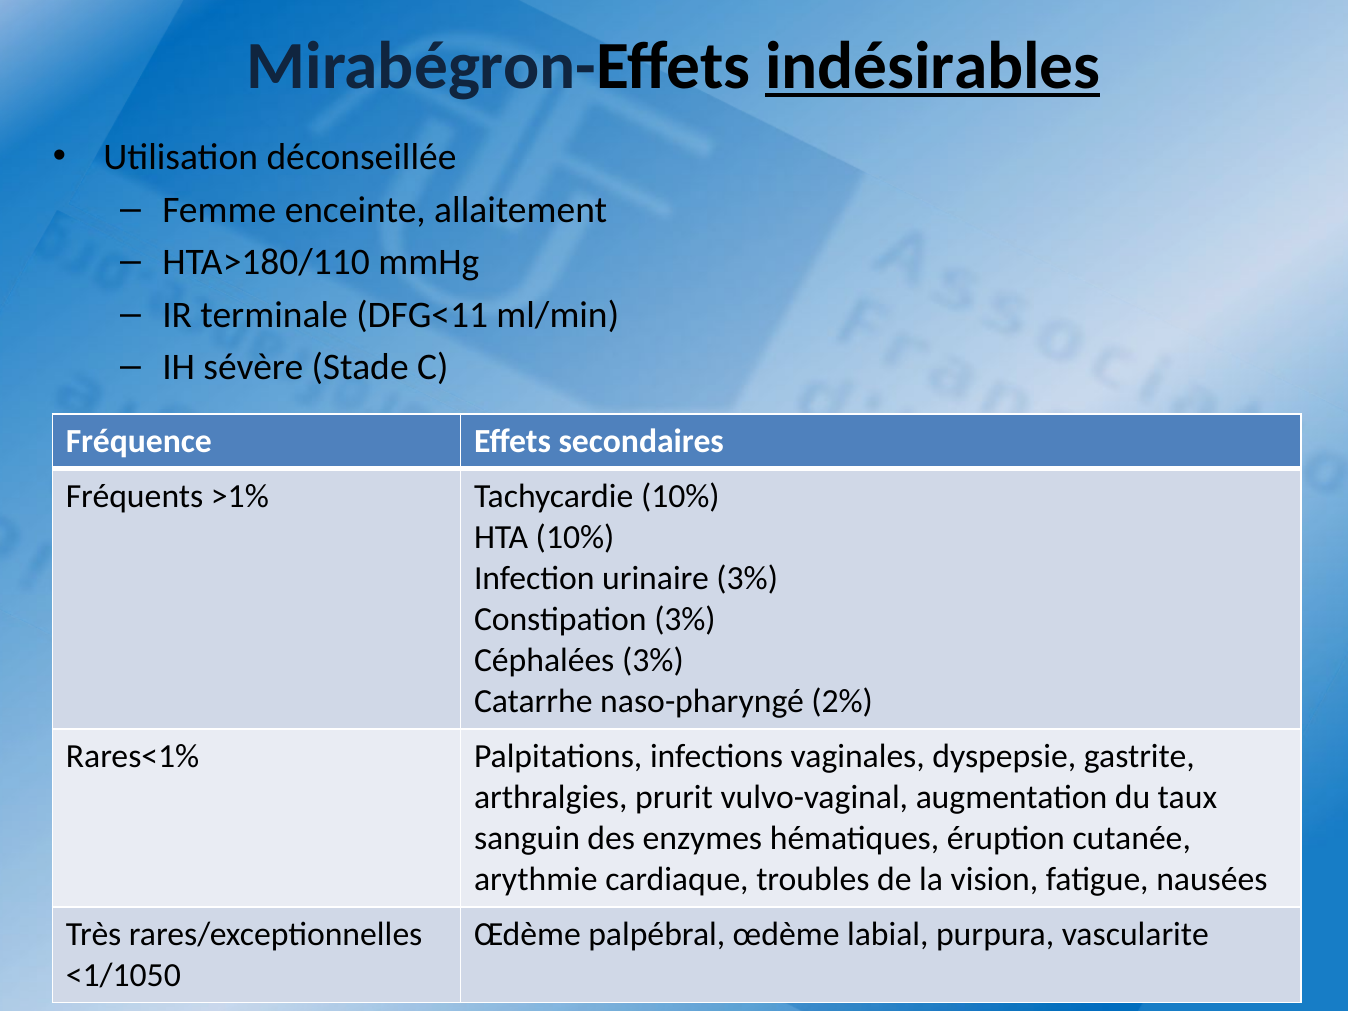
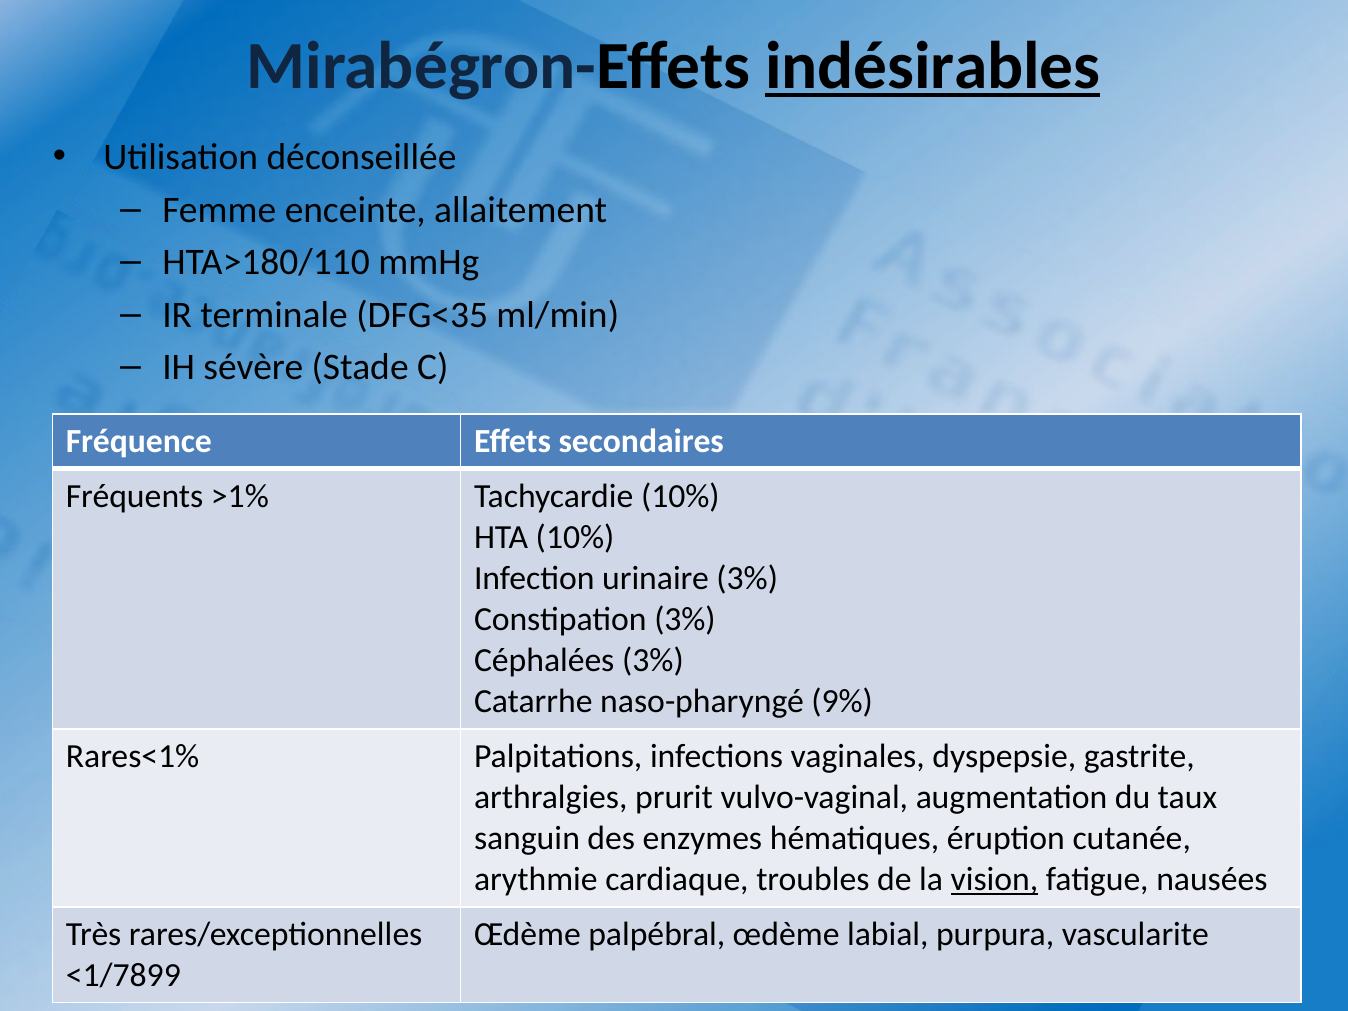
DFG<11: DFG<11 -> DFG<35 (422, 315)
2%: 2% -> 9% (842, 702)
vision underline: none -> present (994, 880)
<1/1050: <1/1050 -> <1/7899 (123, 976)
